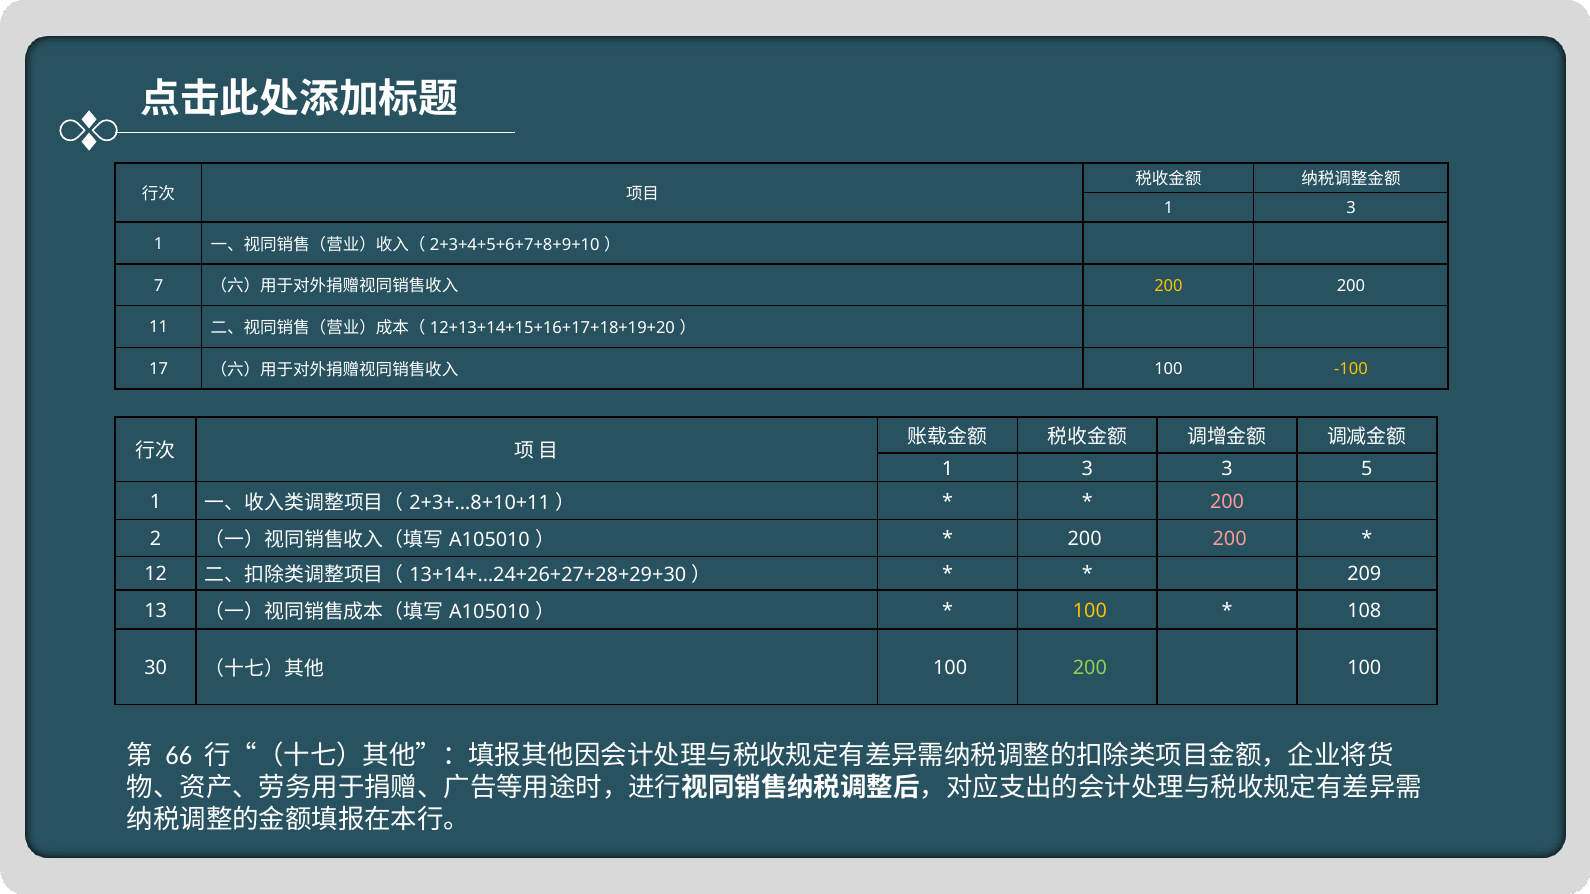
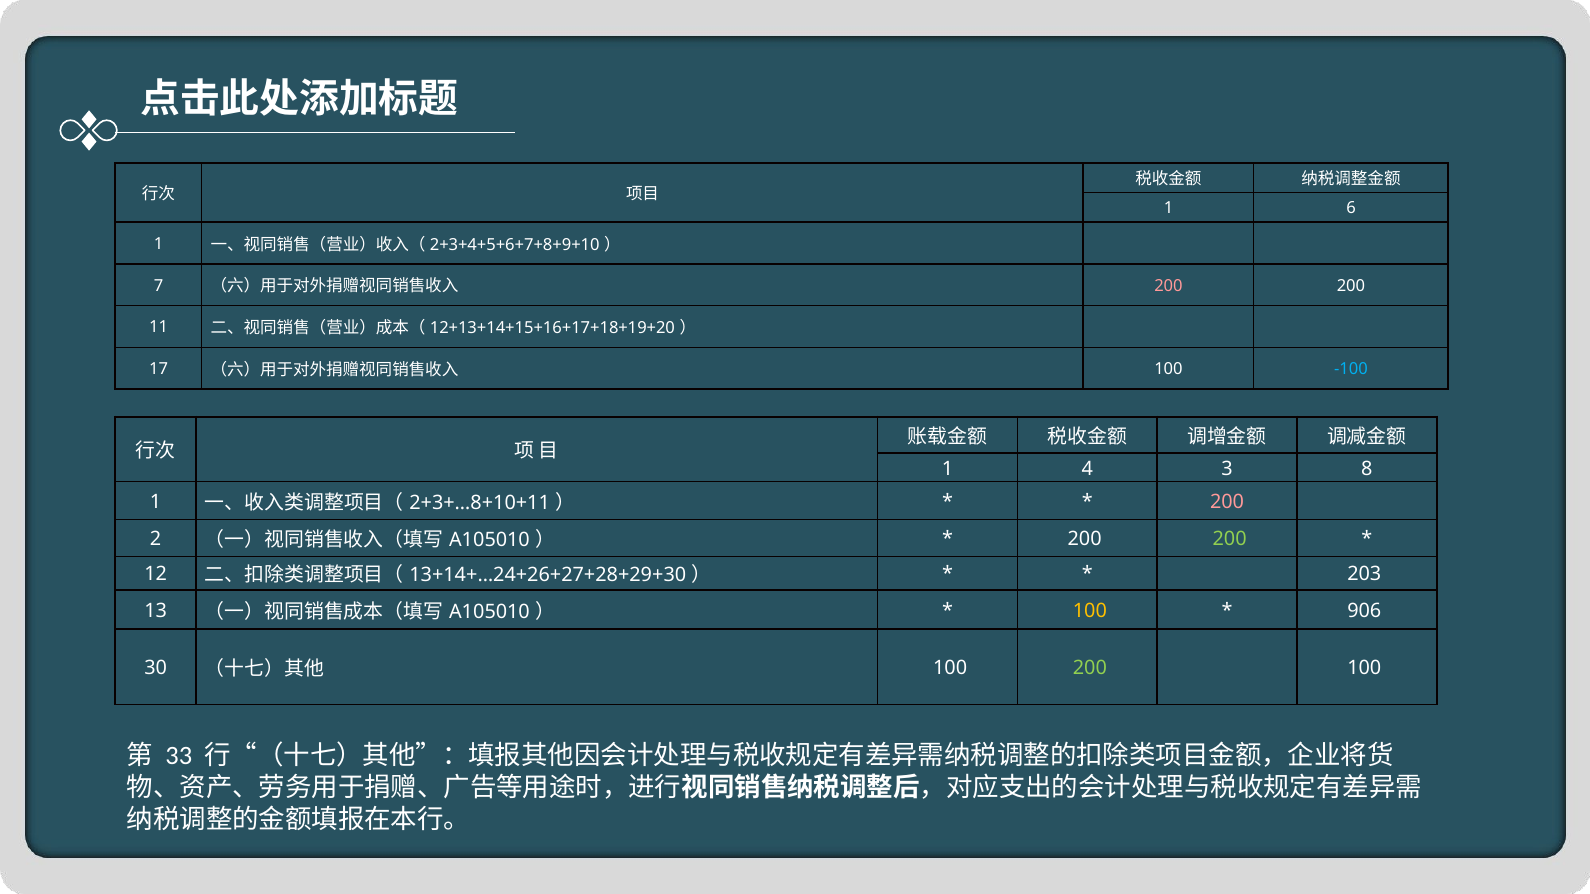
3: 3 -> 6 (1351, 208)
200 colour: yellow -> pink (1168, 286)
-100 colour: yellow -> light blue (1351, 369)
3: 3 -> 4 (1087, 469)
5: 5 -> 8 (1367, 469)
200 colour: pink -> light green (1230, 539)
209: 209 -> 203 (1364, 575)
108: 108 -> 906 (1364, 611)
66: 66 -> 33 (179, 756)
